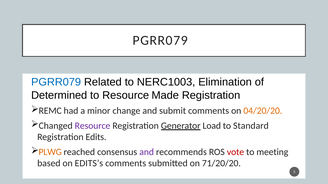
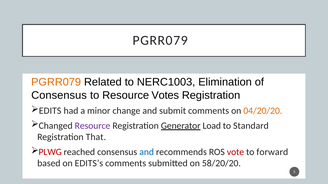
PGRR079 colour: blue -> orange (56, 82)
Determined: Determined -> Consensus (59, 95)
Made: Made -> Votes (165, 95)
REMC: REMC -> EDITS (50, 111)
Edits: Edits -> That (96, 137)
PLWG colour: orange -> red (50, 152)
and colour: purple -> blue (147, 152)
meeting: meeting -> forward (272, 152)
71/20/20: 71/20/20 -> 58/20/20 (221, 164)
